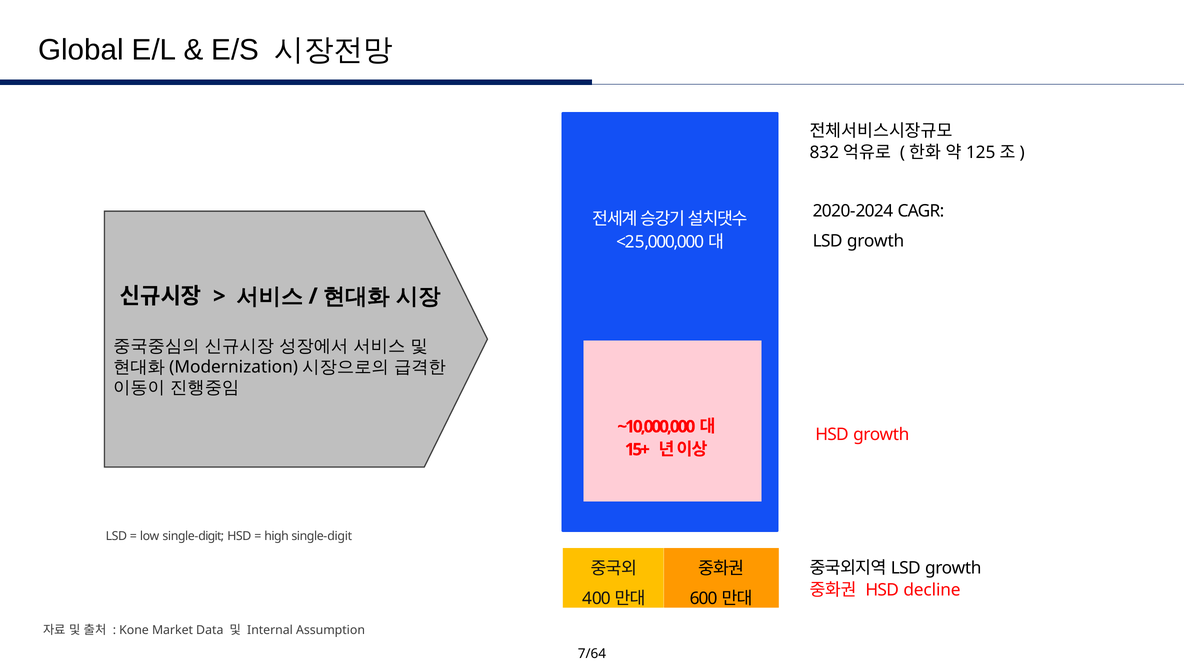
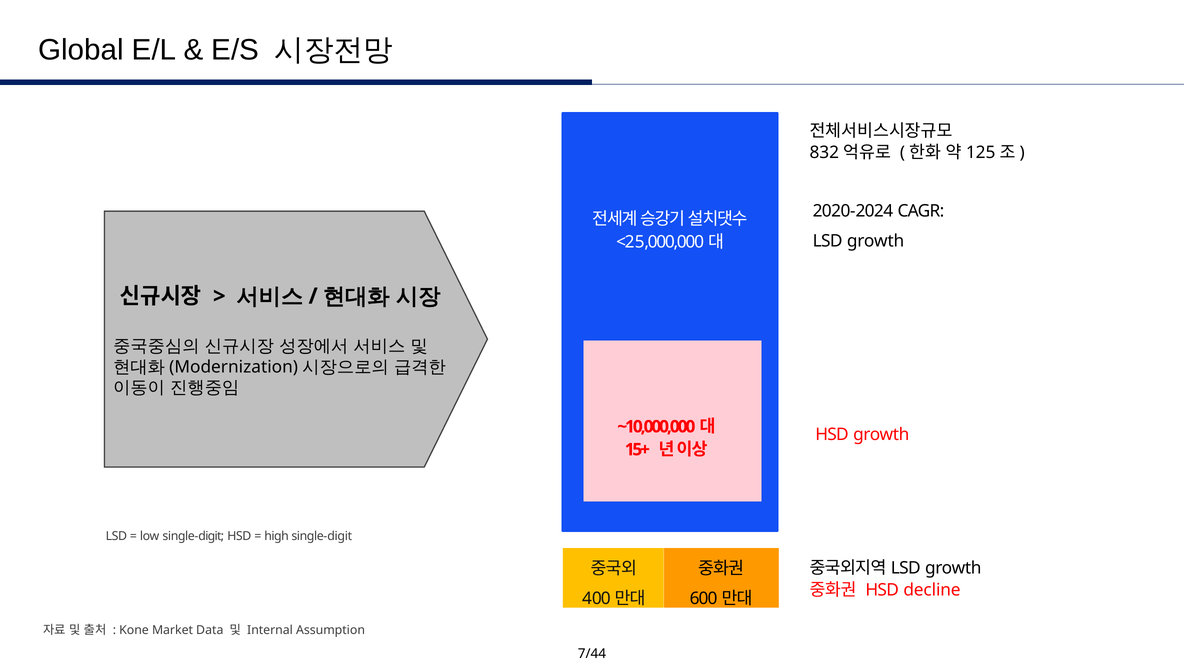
7/64: 7/64 -> 7/44 (592, 654)
